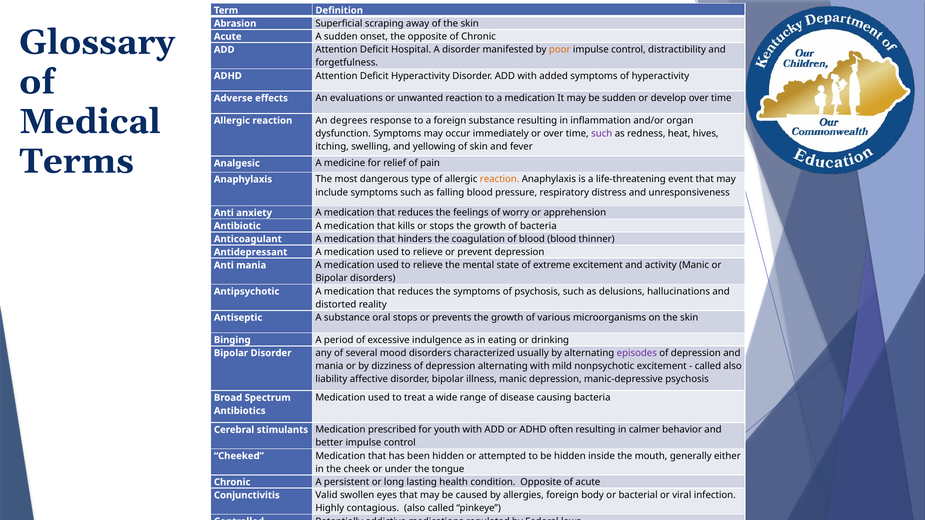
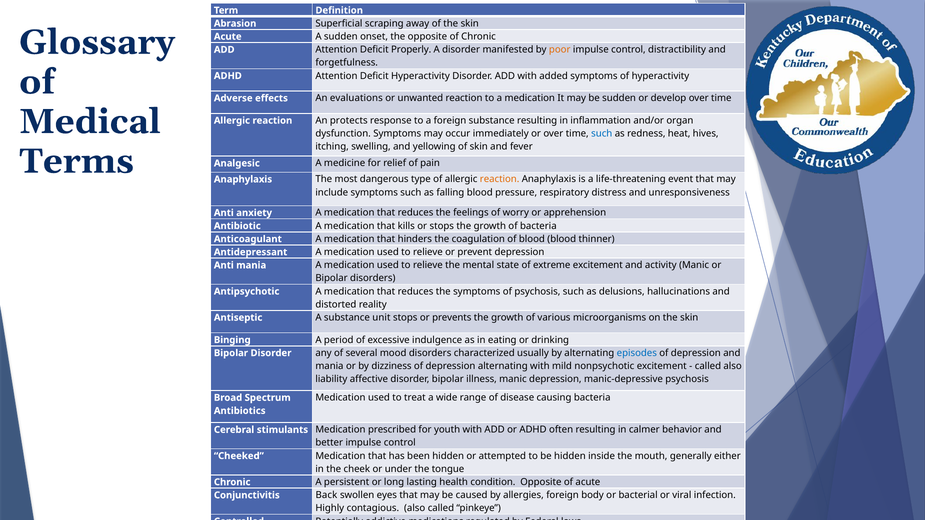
Hospital: Hospital -> Properly (411, 50)
degrees: degrees -> protects (349, 121)
such colour: purple -> blue (602, 134)
oral: oral -> unit (381, 318)
episodes colour: purple -> blue (637, 353)
Valid: Valid -> Back (326, 495)
